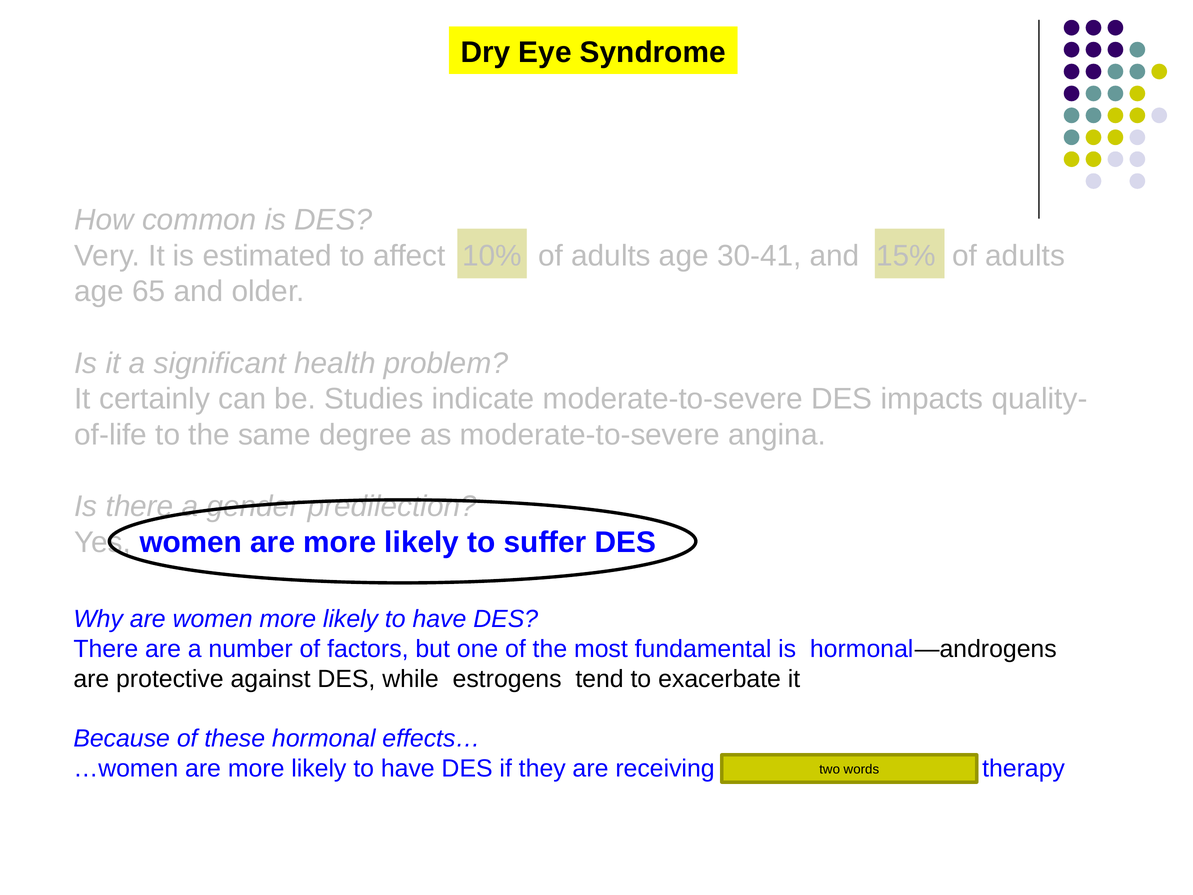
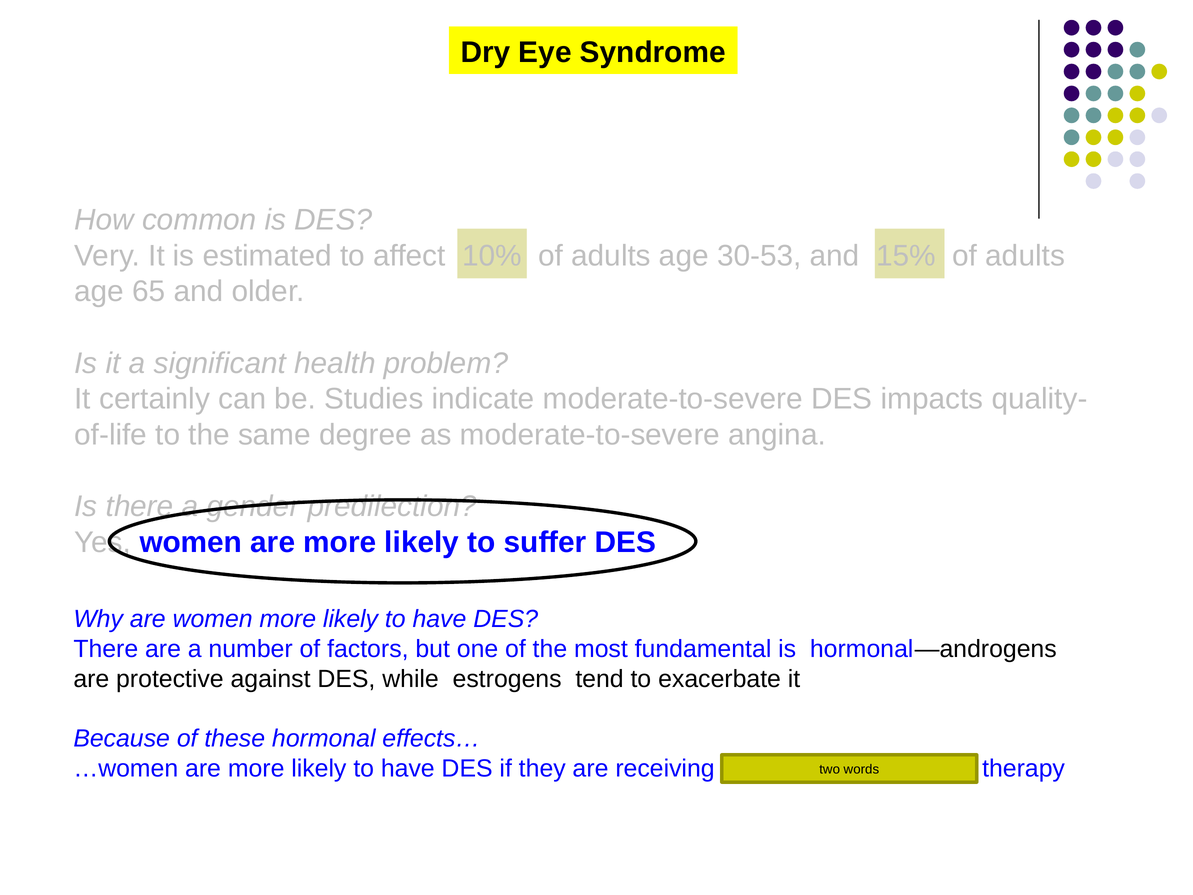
30-41: 30-41 -> 30-53 (759, 256)
